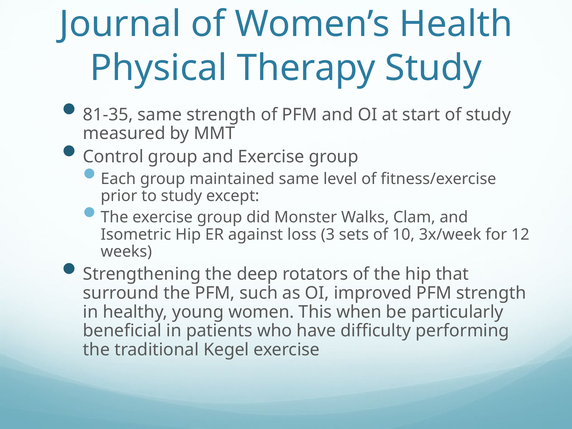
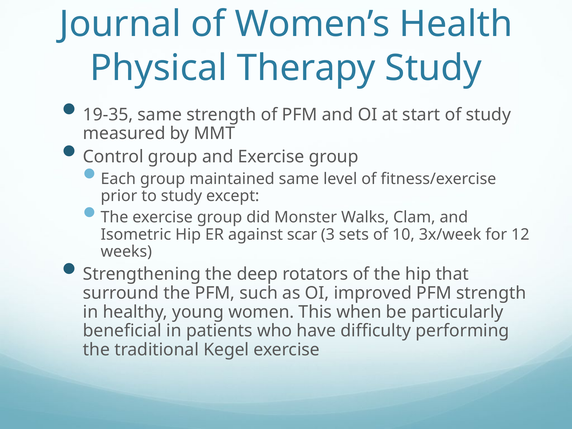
81-35: 81-35 -> 19-35 (108, 115)
loss: loss -> scar (302, 235)
